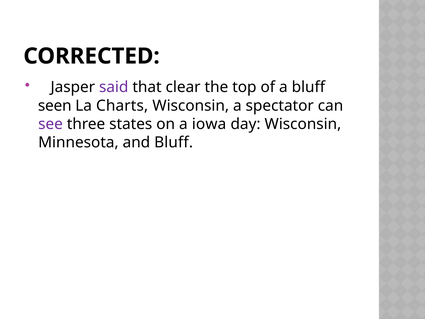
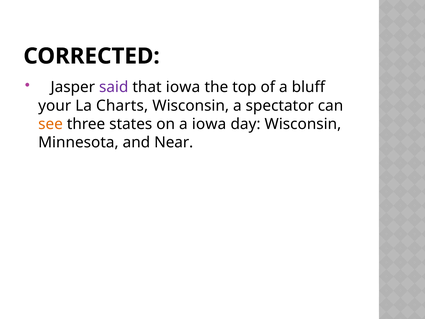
that clear: clear -> iowa (183, 87)
seen: seen -> your (55, 106)
see colour: purple -> orange (51, 124)
and Bluff: Bluff -> Near (174, 142)
